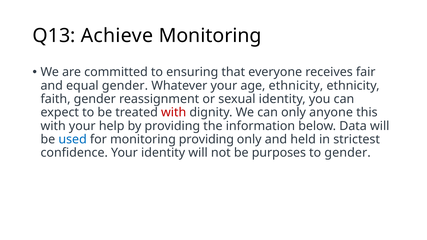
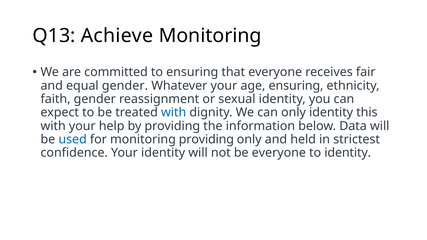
age ethnicity: ethnicity -> ensuring (296, 86)
with colour: red -> blue (174, 113)
only anyone: anyone -> identity (331, 113)
be purposes: purposes -> everyone (279, 153)
to gender: gender -> identity (348, 153)
